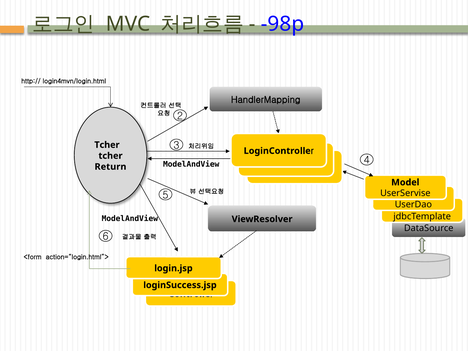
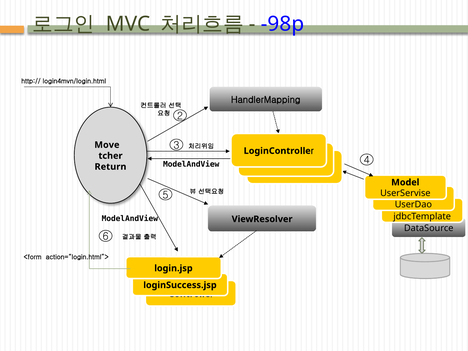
Tcher: Tcher -> Move (107, 145)
